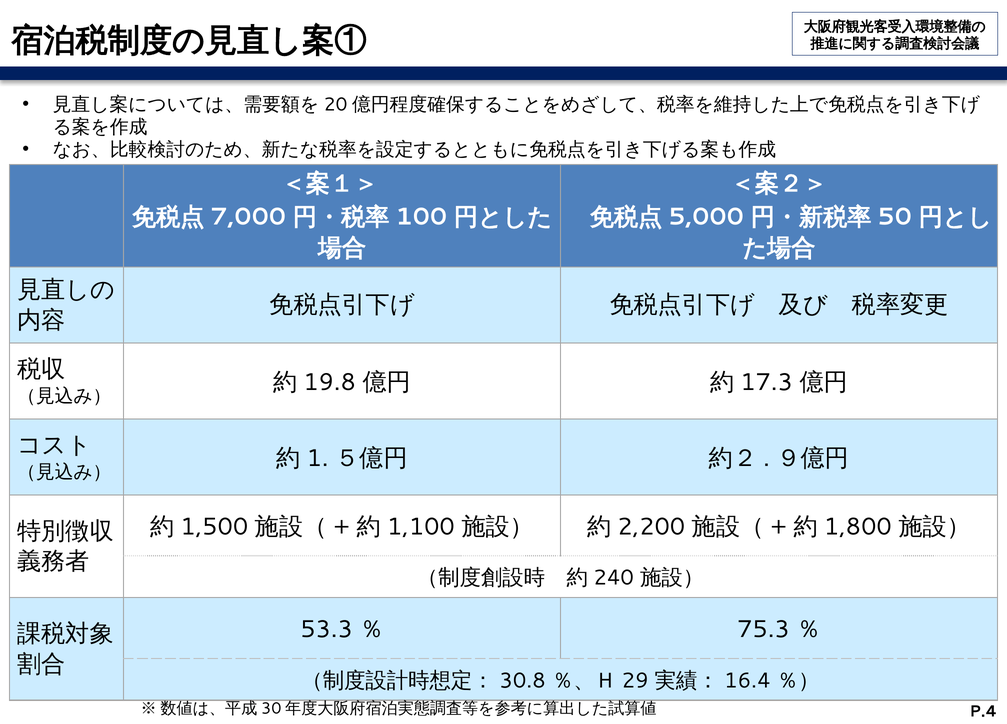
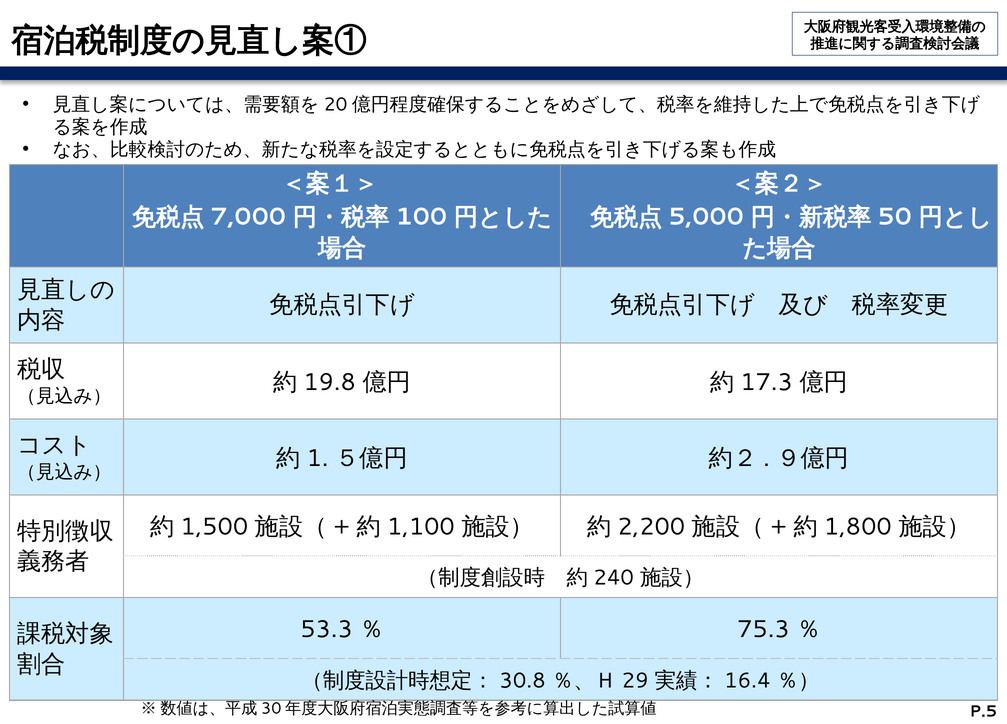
P.4: P.4 -> P.5 (983, 712)
